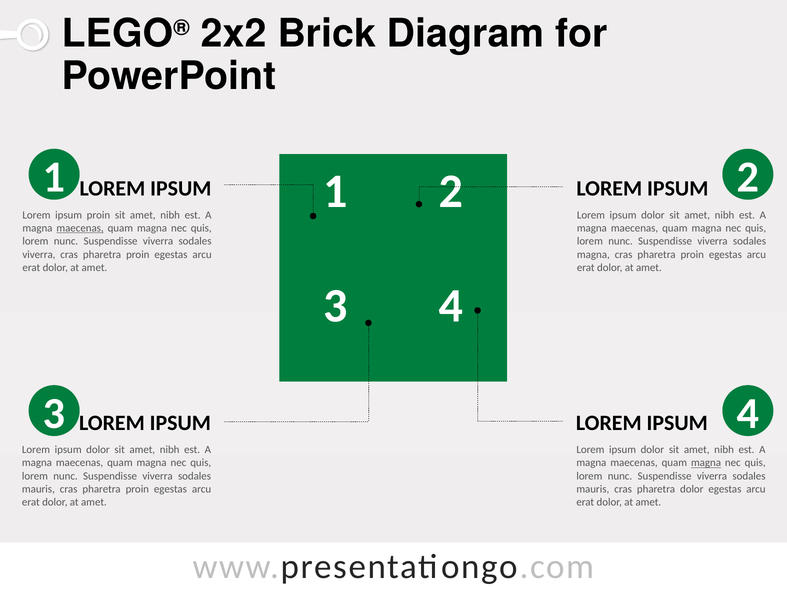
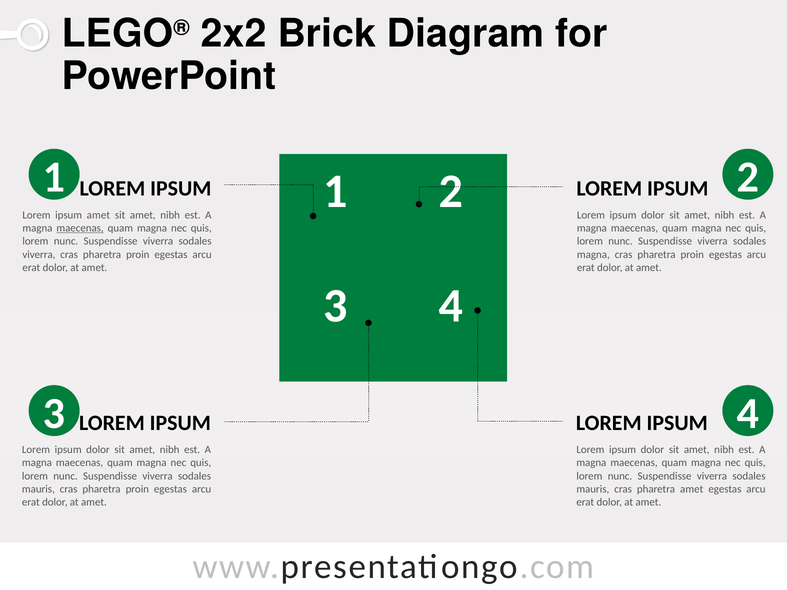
ipsum proin: proin -> amet (98, 215)
magna underline: present -> none (706, 463)
pharetra dolor: dolor -> amet (692, 489)
